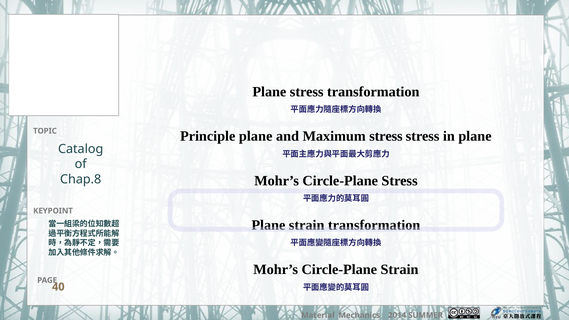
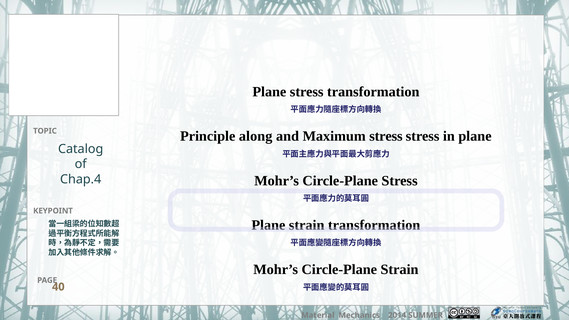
Principle plane: plane -> along (256, 136)
Chap.8: Chap.8 -> Chap.4 (81, 179)
